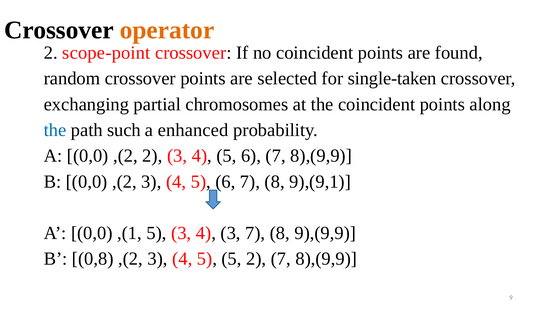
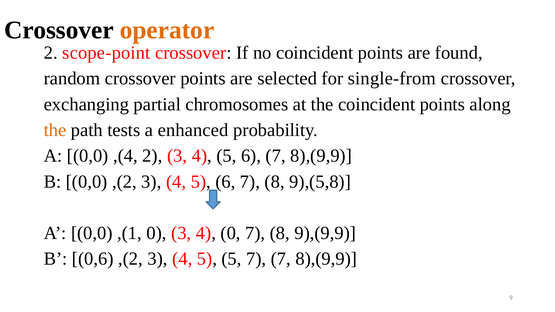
single-taken: single-taken -> single-from (392, 79)
the colour: blue -> orange (55, 130)
such: such -> tests (124, 130)
A 0,0 ,(2: ,(2 -> ,(4 (125, 156)
9),(9,1: 9),(9,1 -> 9),(5,8 (320, 182)
,(1 5: 5 -> 0 (156, 233)
4 3: 3 -> 0 (231, 233)
0,8: 0,8 -> 0,6 (93, 259)
5 2: 2 -> 7 (256, 259)
